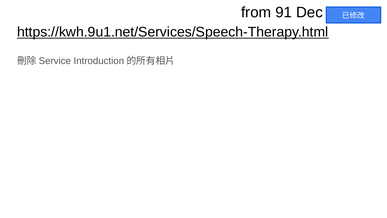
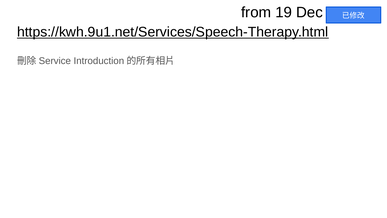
91: 91 -> 19 (284, 12)
